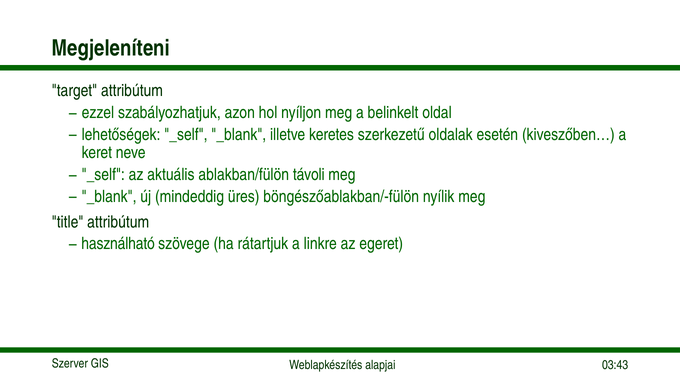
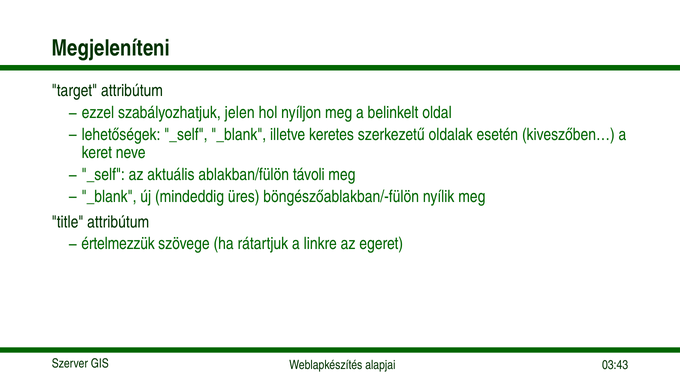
azon: azon -> jelen (240, 113)
használható: használható -> értelmezzük (118, 244)
